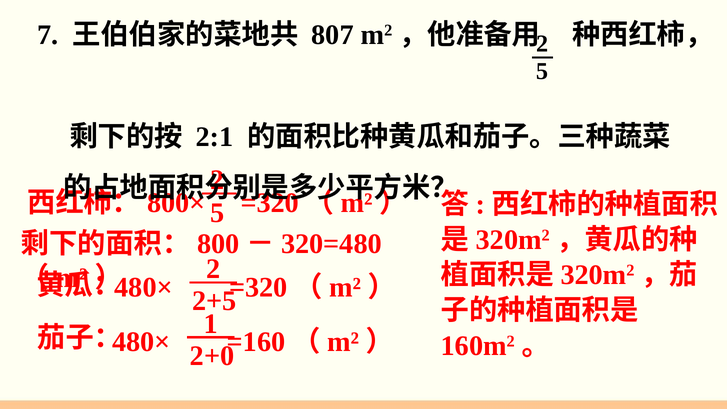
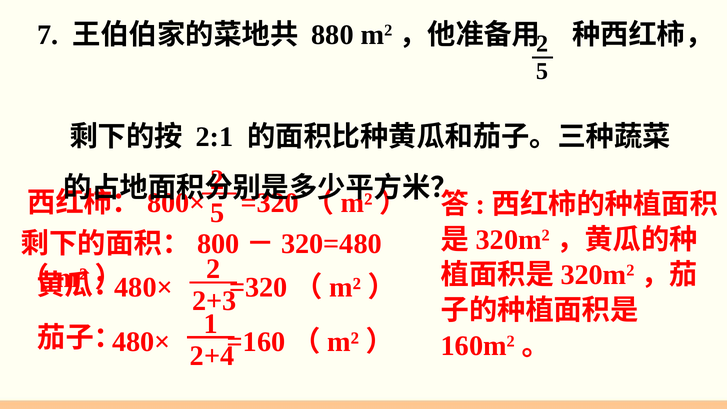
807: 807 -> 880 (333, 35)
2+5: 2+5 -> 2+3 (214, 301)
2+0: 2+0 -> 2+4 (212, 356)
